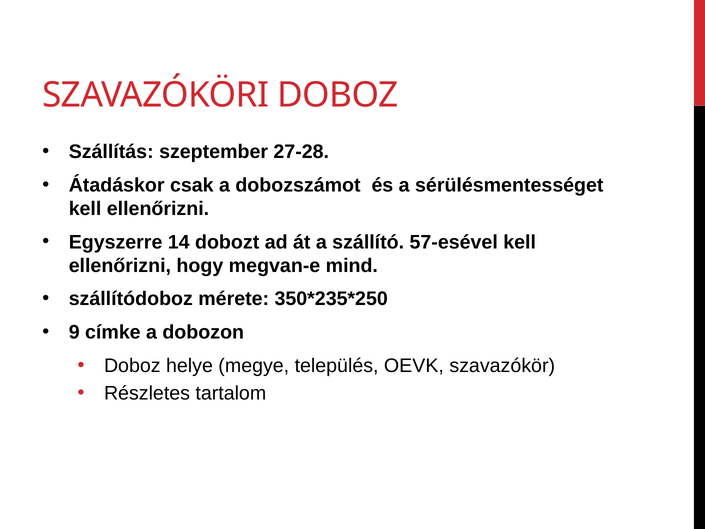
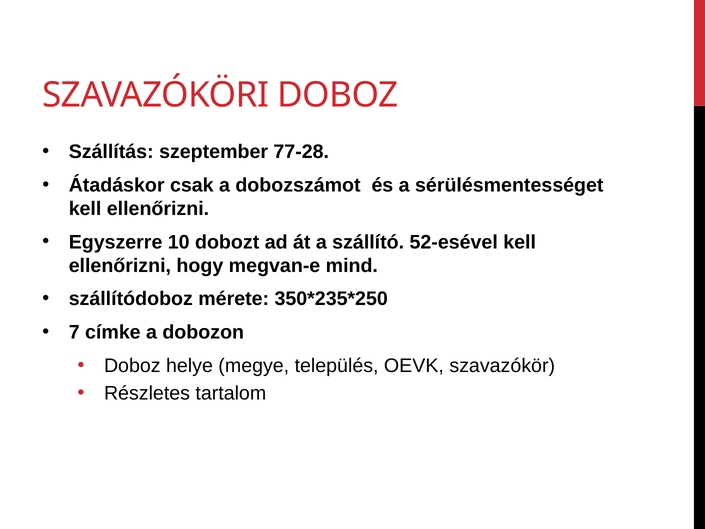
27-28: 27-28 -> 77-28 (301, 152)
14: 14 -> 10 (179, 242)
57-esével: 57-esével -> 52-esével (454, 242)
9: 9 -> 7 (74, 332)
